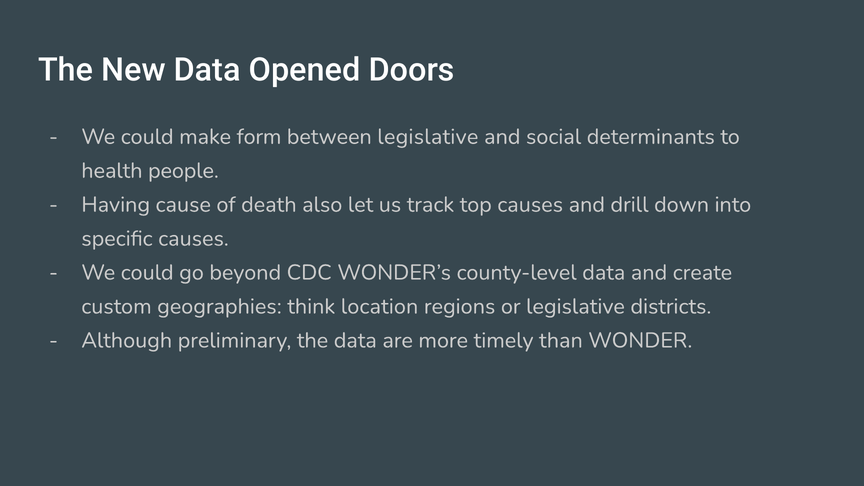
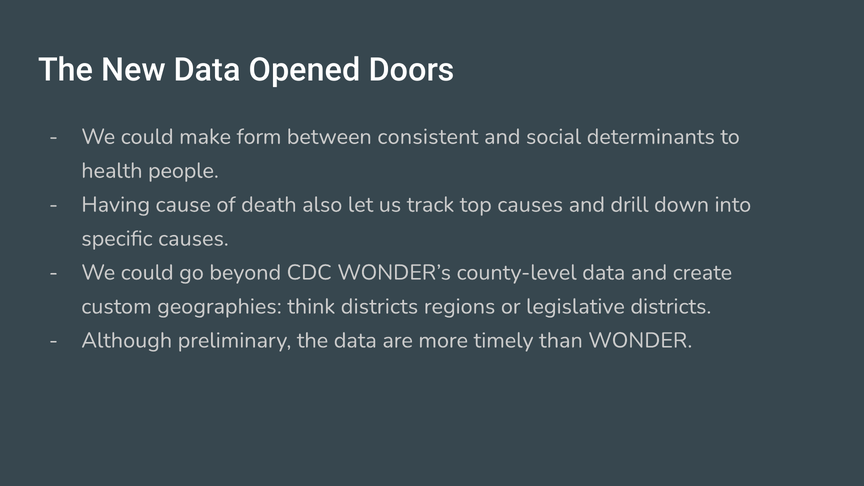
between legislative: legislative -> consistent (428, 137)
think location: location -> districts (380, 306)
